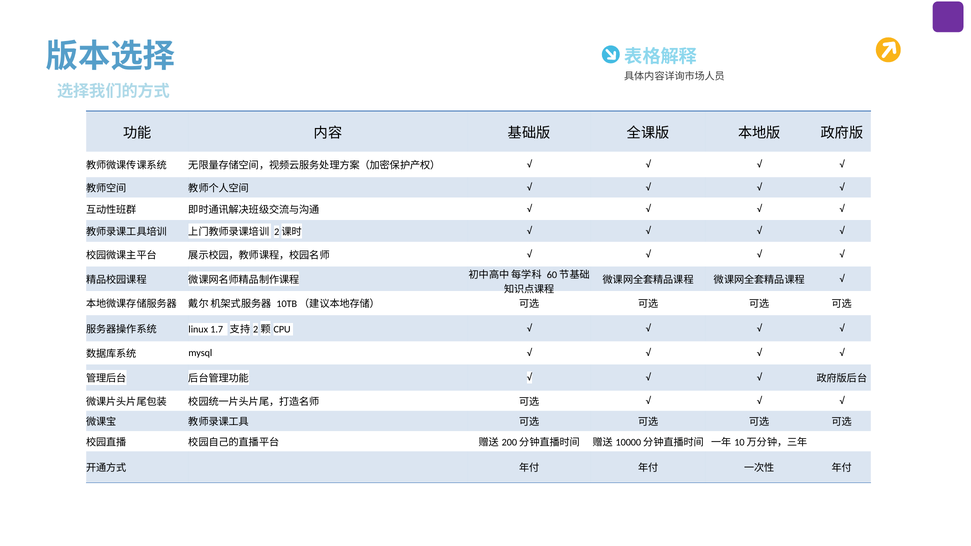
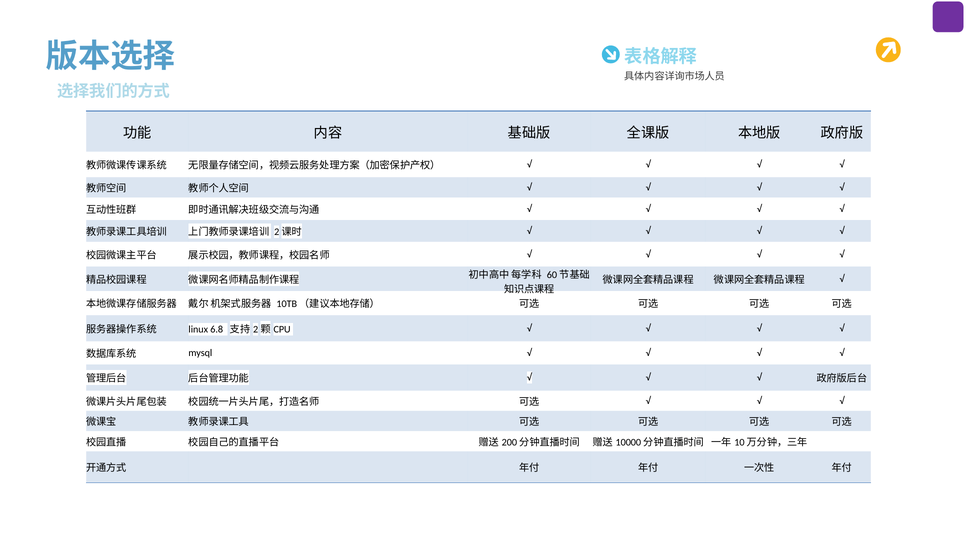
1.7: 1.7 -> 6.8 (217, 329)
